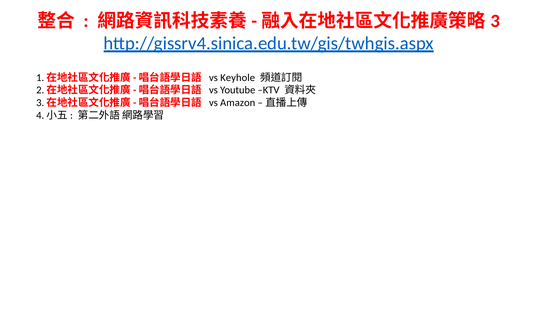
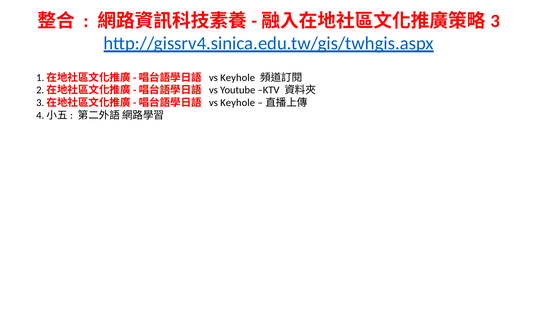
Amazon: Amazon -> Keyhole (238, 103)
